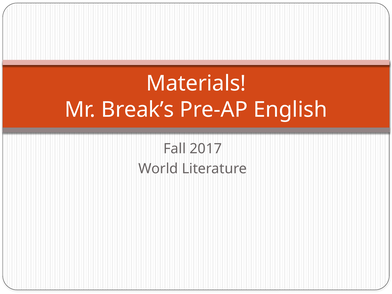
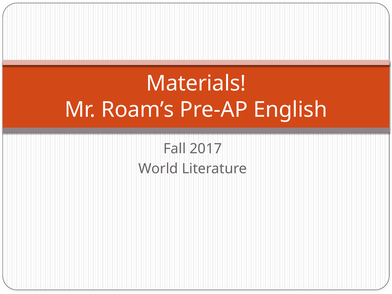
Break’s: Break’s -> Roam’s (138, 110)
